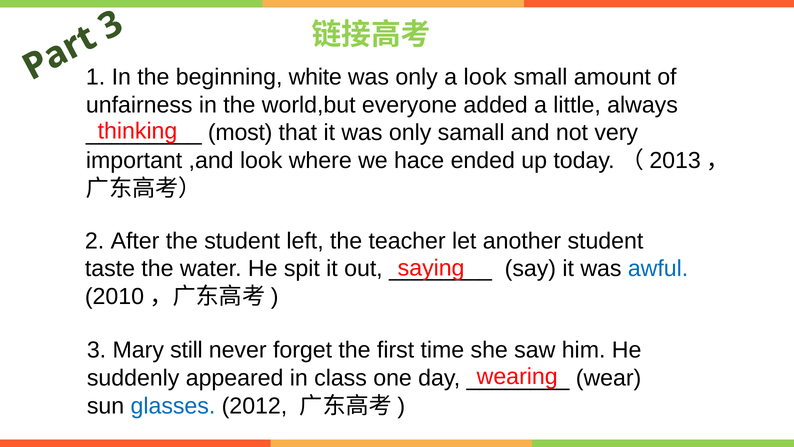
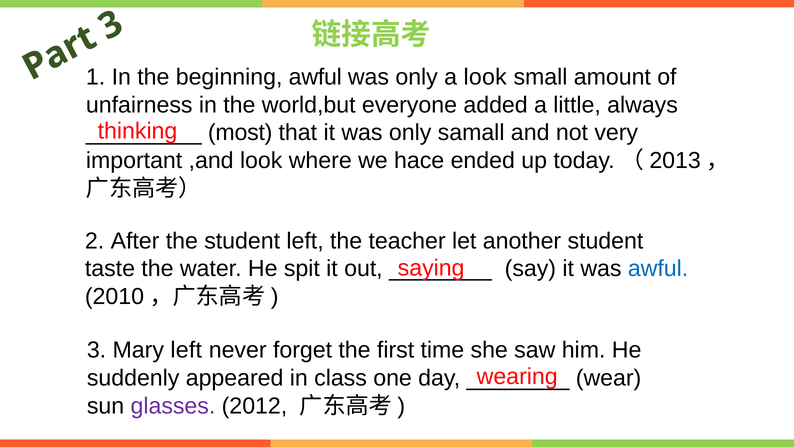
beginning white: white -> awful (315, 77)
Mary still: still -> left (186, 350)
glasses colour: blue -> purple (173, 406)
